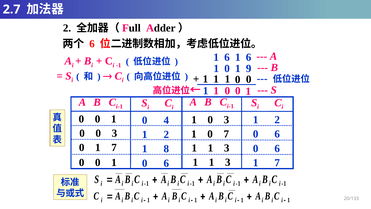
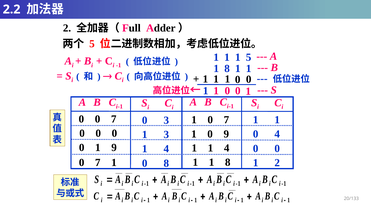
2.7: 2.7 -> 2.2 (12, 9)
6: 6 -> 5 (92, 44)
6: 6 -> 1 (227, 57)
6: 6 -> 5 (249, 57)
0: 0 -> 8 (227, 69)
9: 9 -> 1 (249, 69)
1: 1 -> 7 (114, 119)
1 0 3: 3 -> 7 (226, 120)
2: 2 -> 1 (277, 120)
0 4: 4 -> 3 (166, 120)
3: 3 -> 0 (114, 133)
0 7: 7 -> 9 (226, 134)
6: 6 -> 4 (277, 134)
2: 2 -> 3 (166, 134)
0 1 7: 7 -> 9 (114, 147)
3: 3 -> 4 (227, 148)
6: 6 -> 0 (277, 148)
8: 8 -> 4 (166, 149)
3: 3 -> 8 (228, 162)
0: 0 -> 7 (98, 162)
7: 7 -> 2 (277, 163)
6: 6 -> 8 (166, 163)
